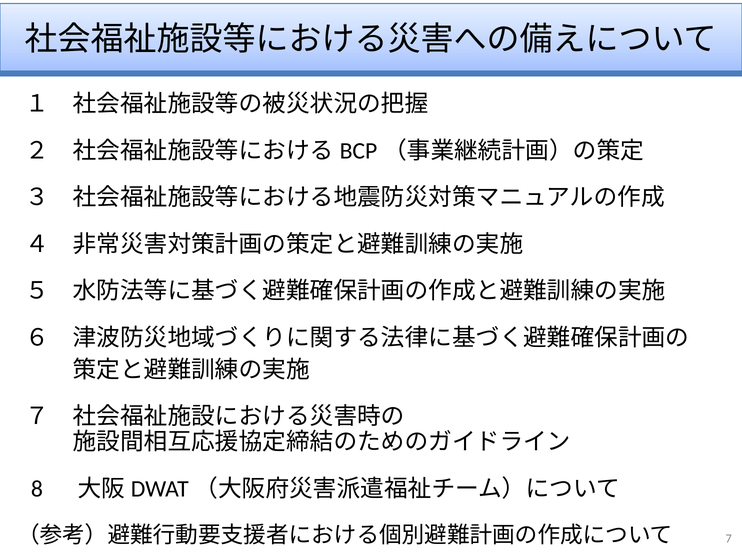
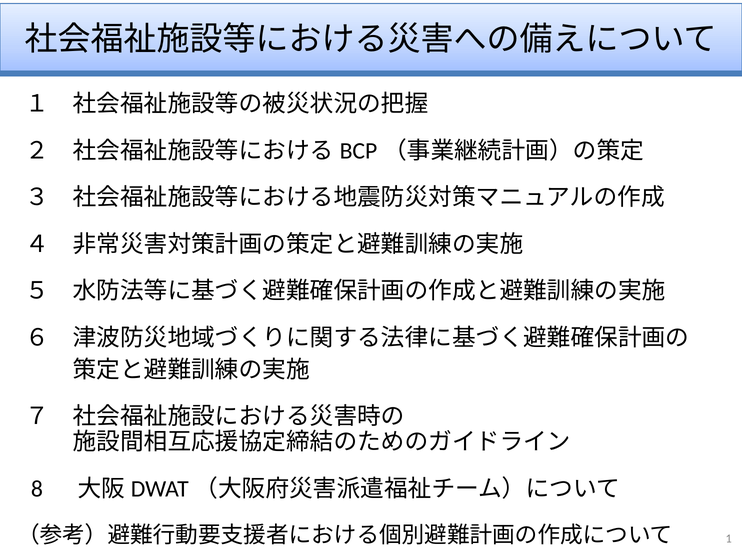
7: 7 -> 1 (729, 539)
